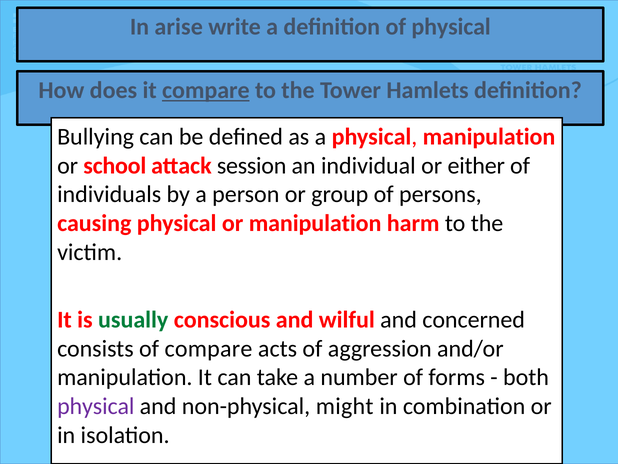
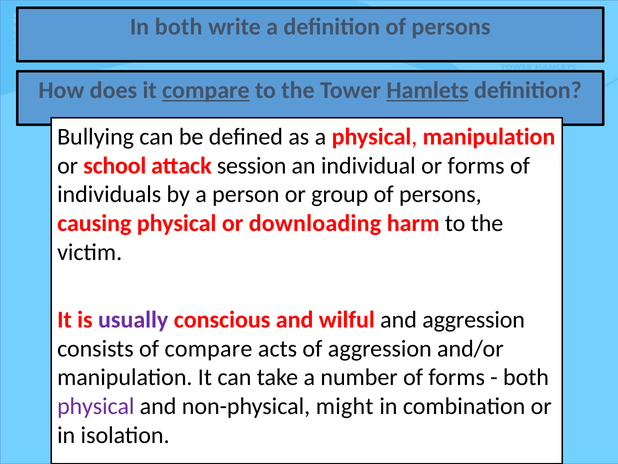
In arise: arise -> both (179, 27)
definition of physical: physical -> persons (451, 27)
Hamlets underline: none -> present (428, 90)
or either: either -> forms (476, 165)
or manipulation: manipulation -> downloading (315, 223)
usually colour: green -> purple (133, 319)
and concerned: concerned -> aggression (474, 319)
